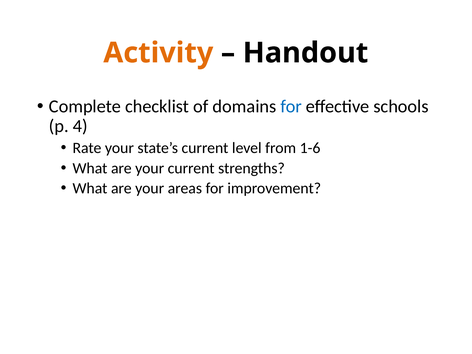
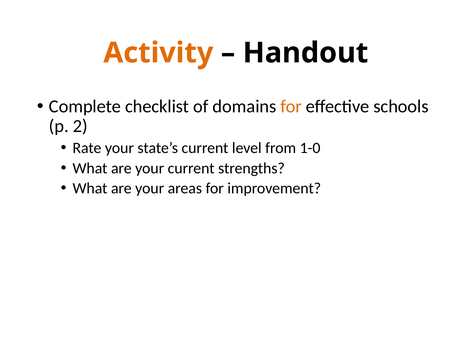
for colour: blue -> orange (291, 106)
4: 4 -> 2 (80, 126)
1-6: 1-6 -> 1-0 (310, 148)
